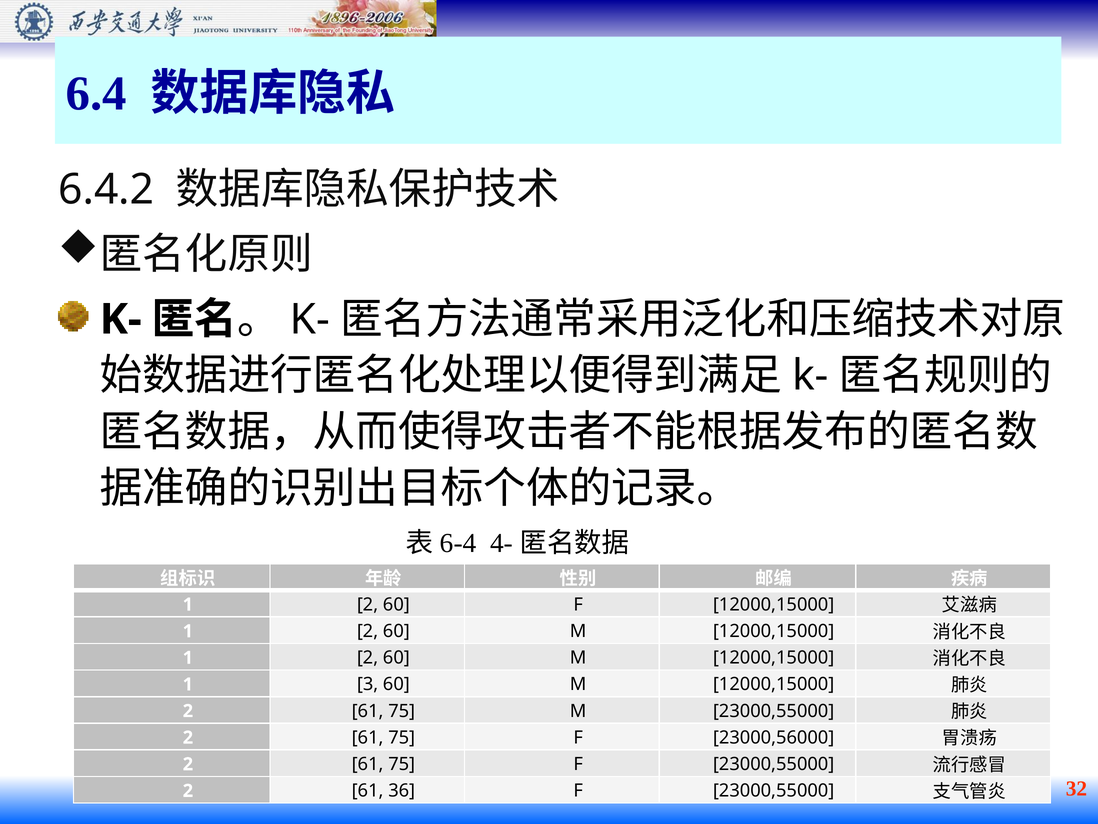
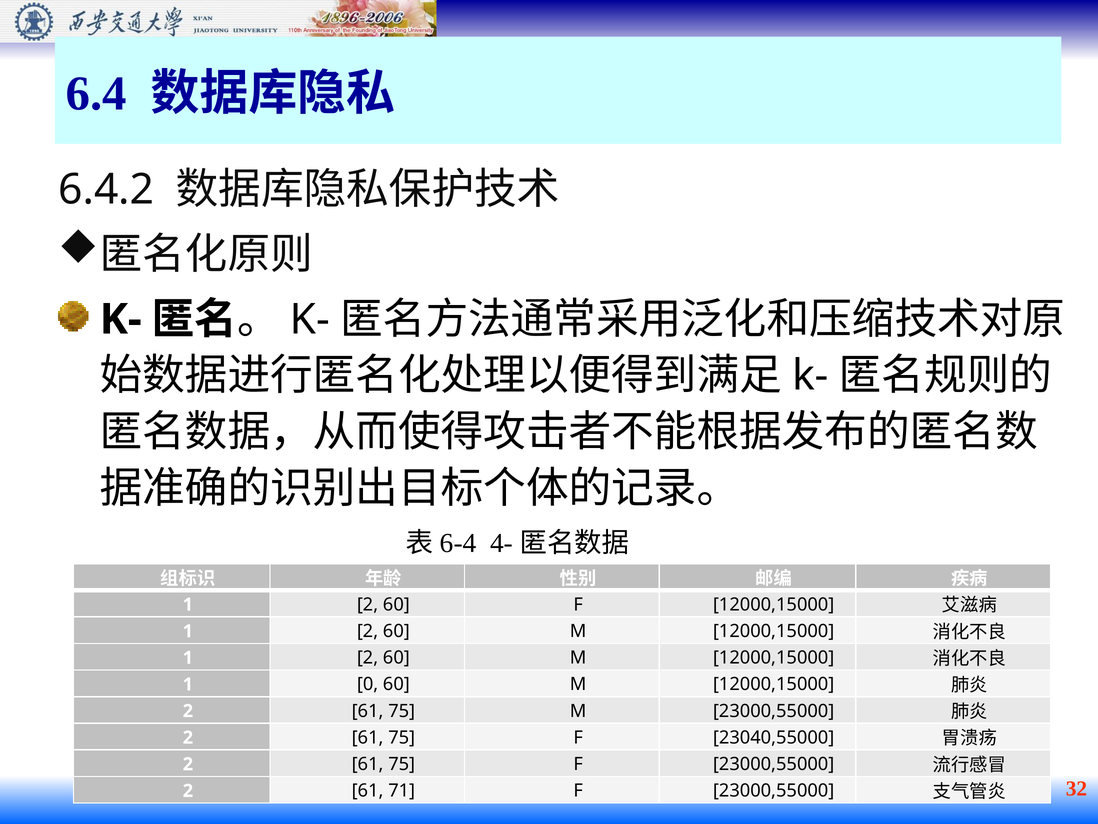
3: 3 -> 0 (368, 684)
23000,56000: 23000,56000 -> 23040,55000 (774, 737)
36: 36 -> 71 (402, 790)
